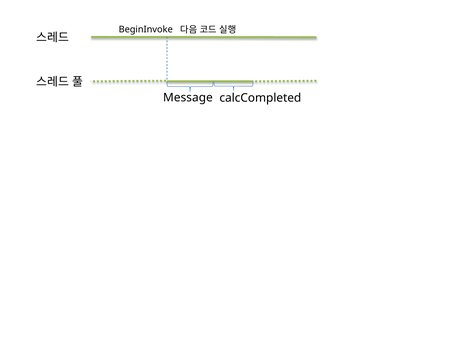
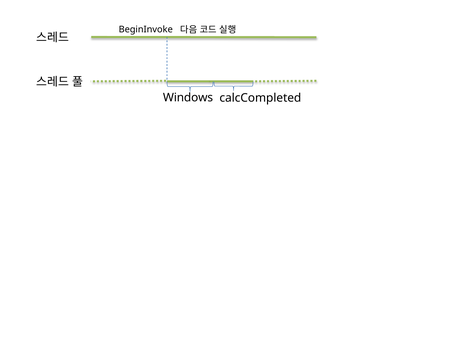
Message: Message -> Windows (188, 98)
